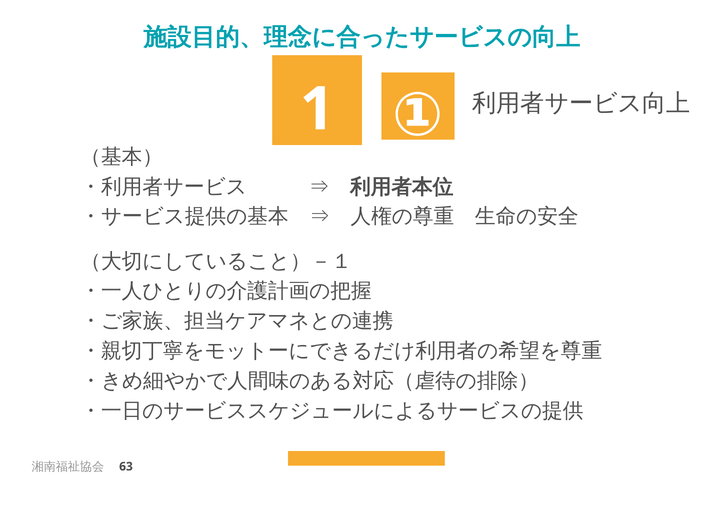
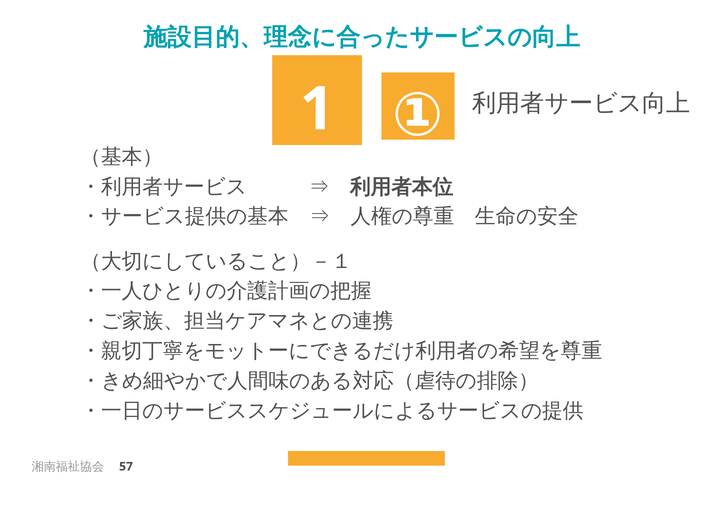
63: 63 -> 57 (126, 466)
